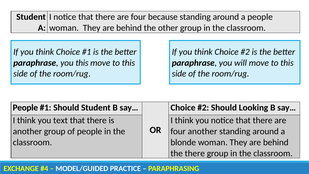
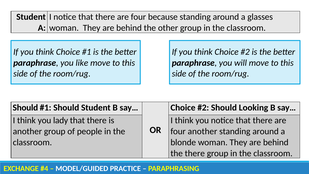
a people: people -> glasses (260, 17)
you this: this -> like (82, 63)
People: People -> Should (25, 107)
text: text -> lady (61, 120)
